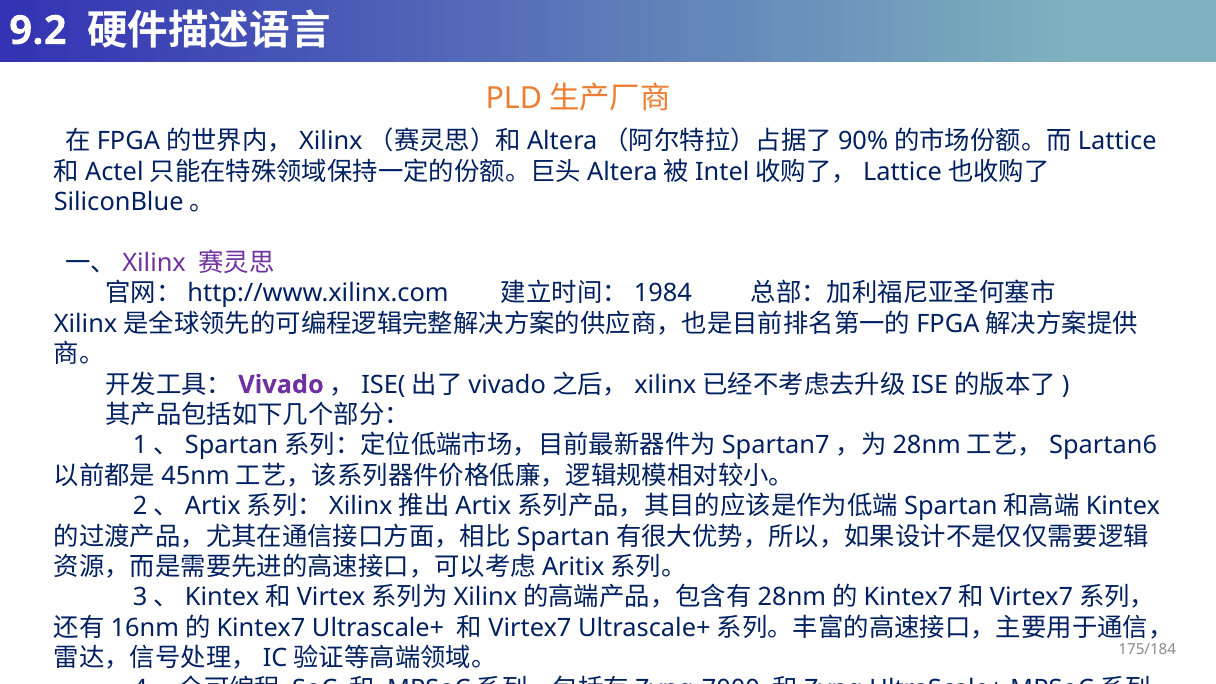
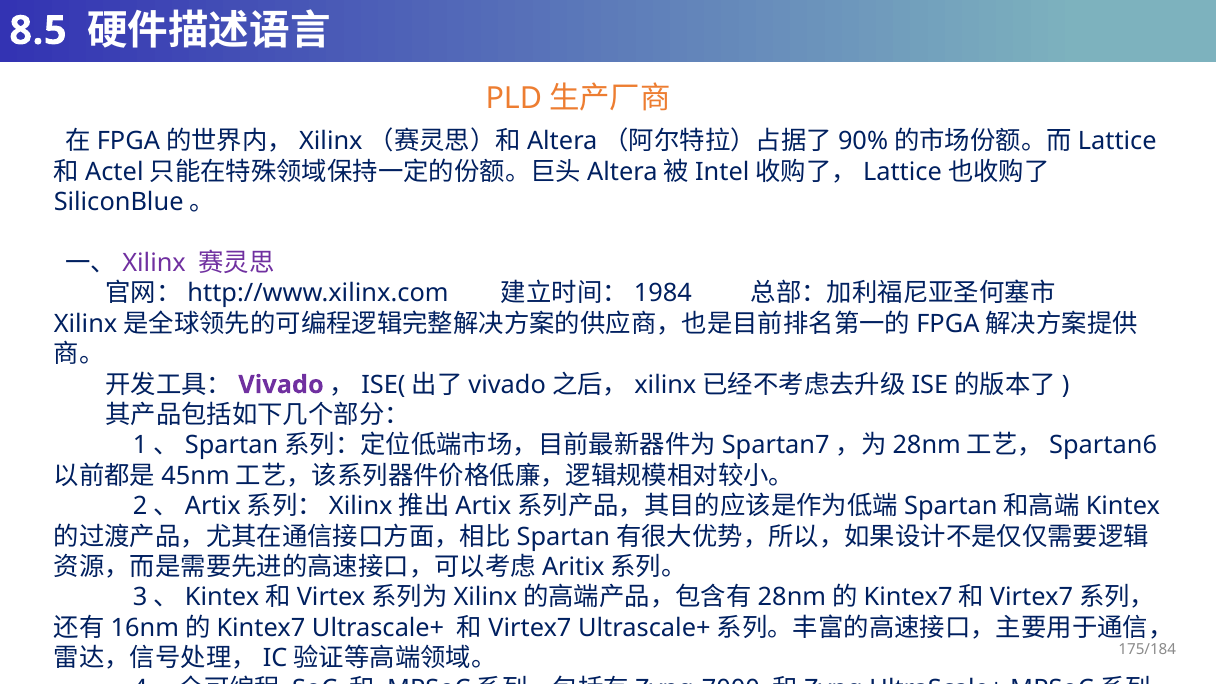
9.2: 9.2 -> 8.5 (38, 31)
